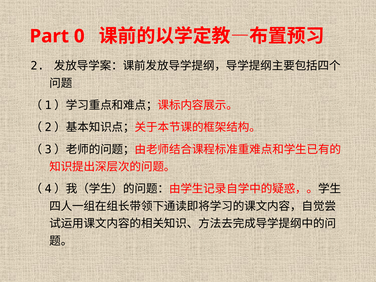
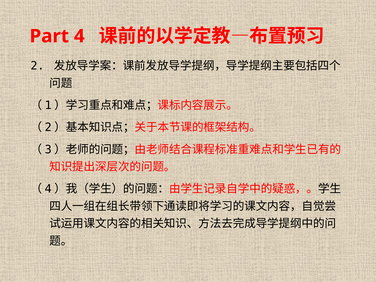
0: 0 -> 4 (79, 36)
